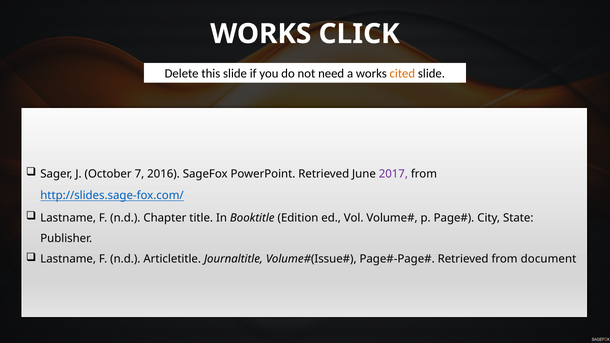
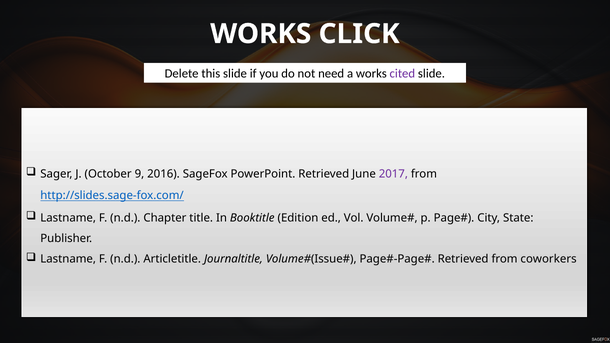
cited colour: orange -> purple (402, 74)
7: 7 -> 9 (139, 174)
document: document -> coworkers (549, 259)
